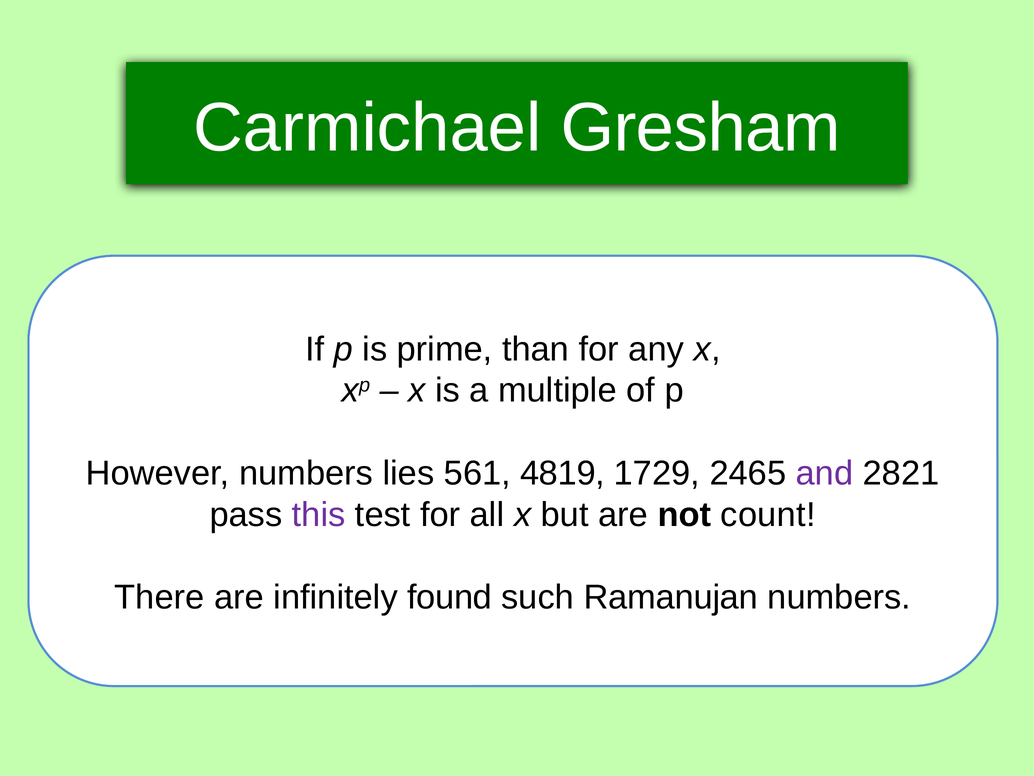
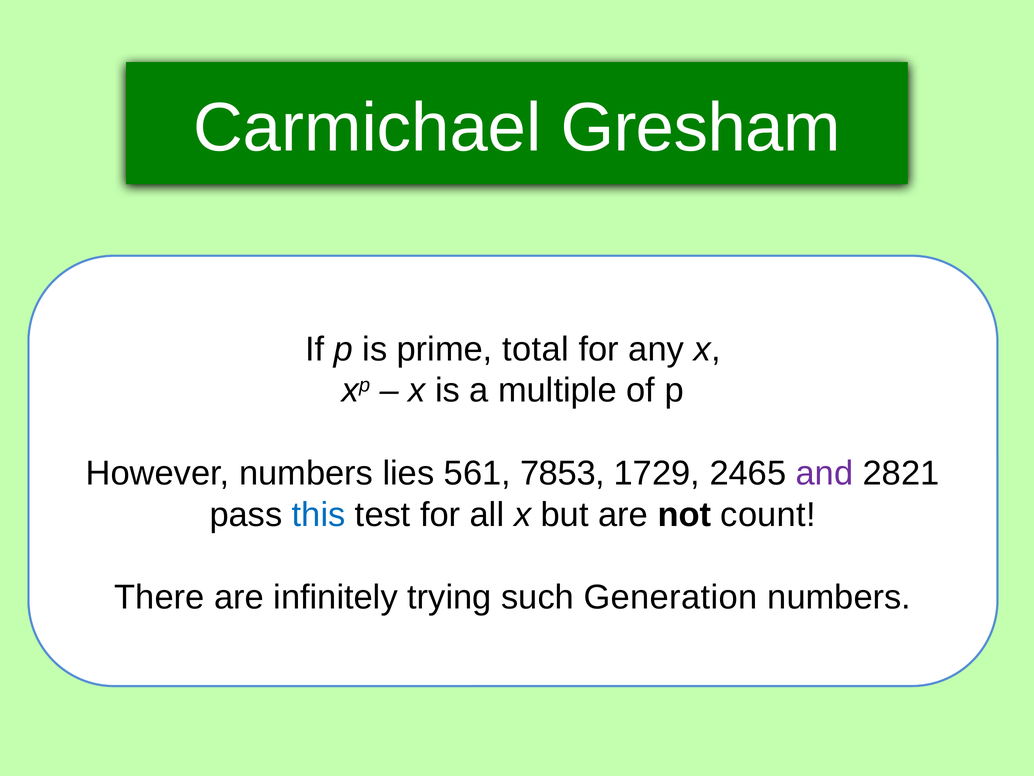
than: than -> total (535, 349)
4819: 4819 -> 7853 (563, 473)
this colour: purple -> blue (319, 514)
found: found -> trying (449, 597)
Ramanujan: Ramanujan -> Generation (671, 597)
